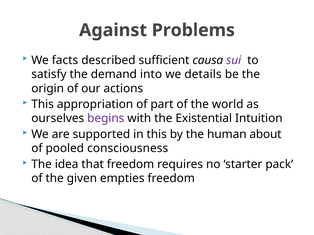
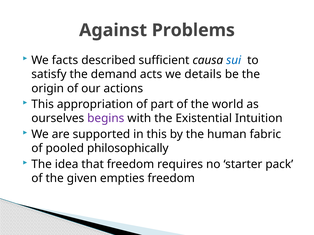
sui colour: purple -> blue (234, 60)
into: into -> acts (151, 74)
about: about -> fabric (265, 135)
consciousness: consciousness -> philosophically (128, 149)
